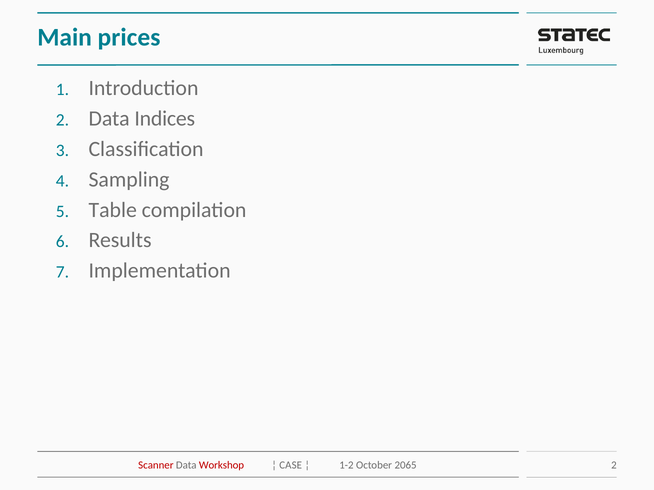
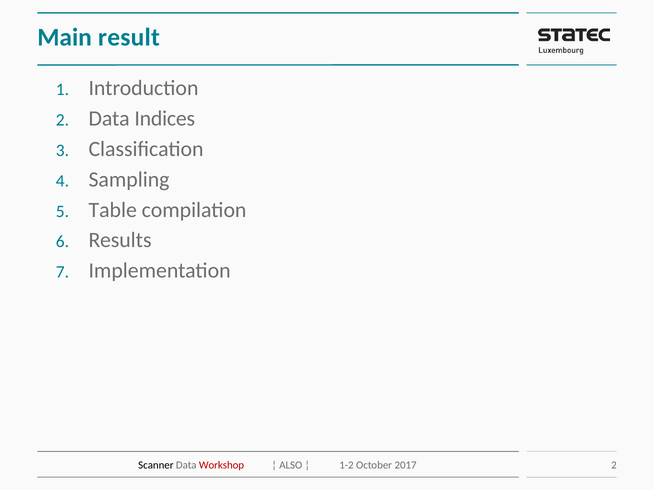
prices: prices -> result (129, 37)
Scanner colour: red -> black (156, 466)
CASE: CASE -> ALSO (291, 466)
2065: 2065 -> 2017 (406, 466)
